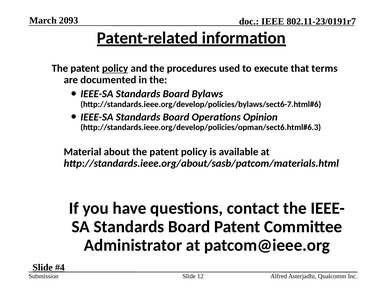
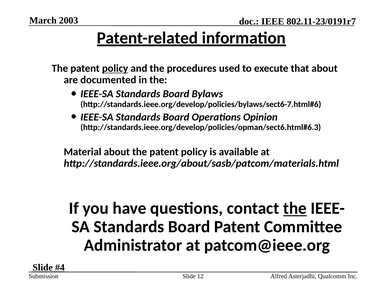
2093: 2093 -> 2003 (69, 20)
that terms: terms -> about (325, 68)
the underline: none -> present (295, 208)
